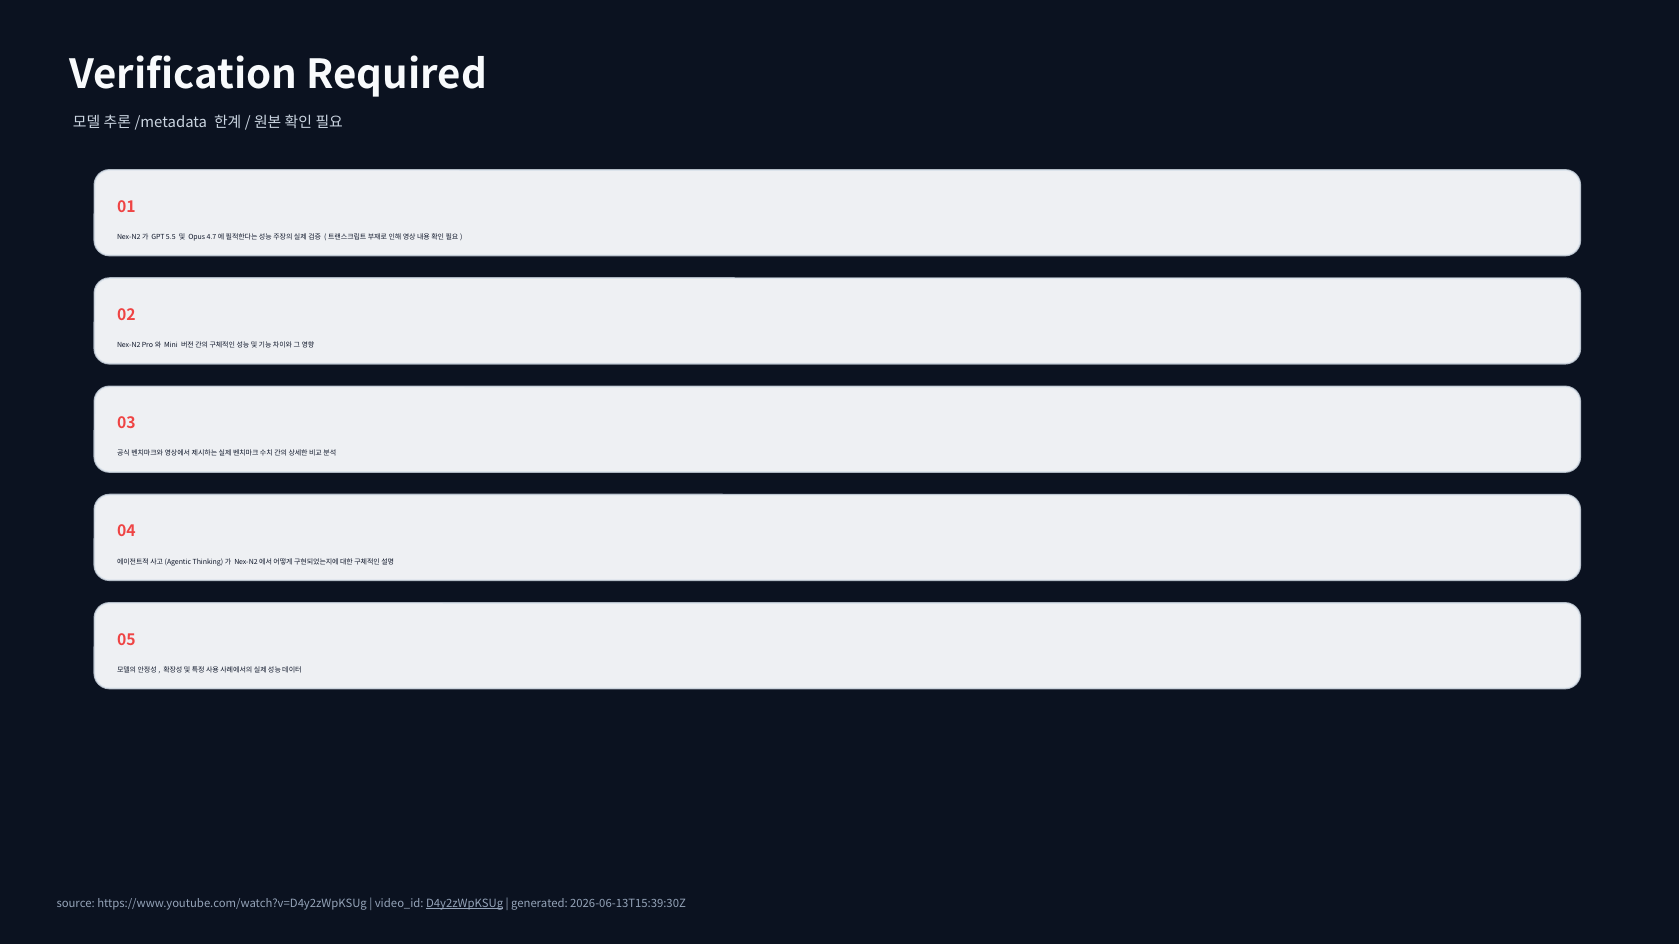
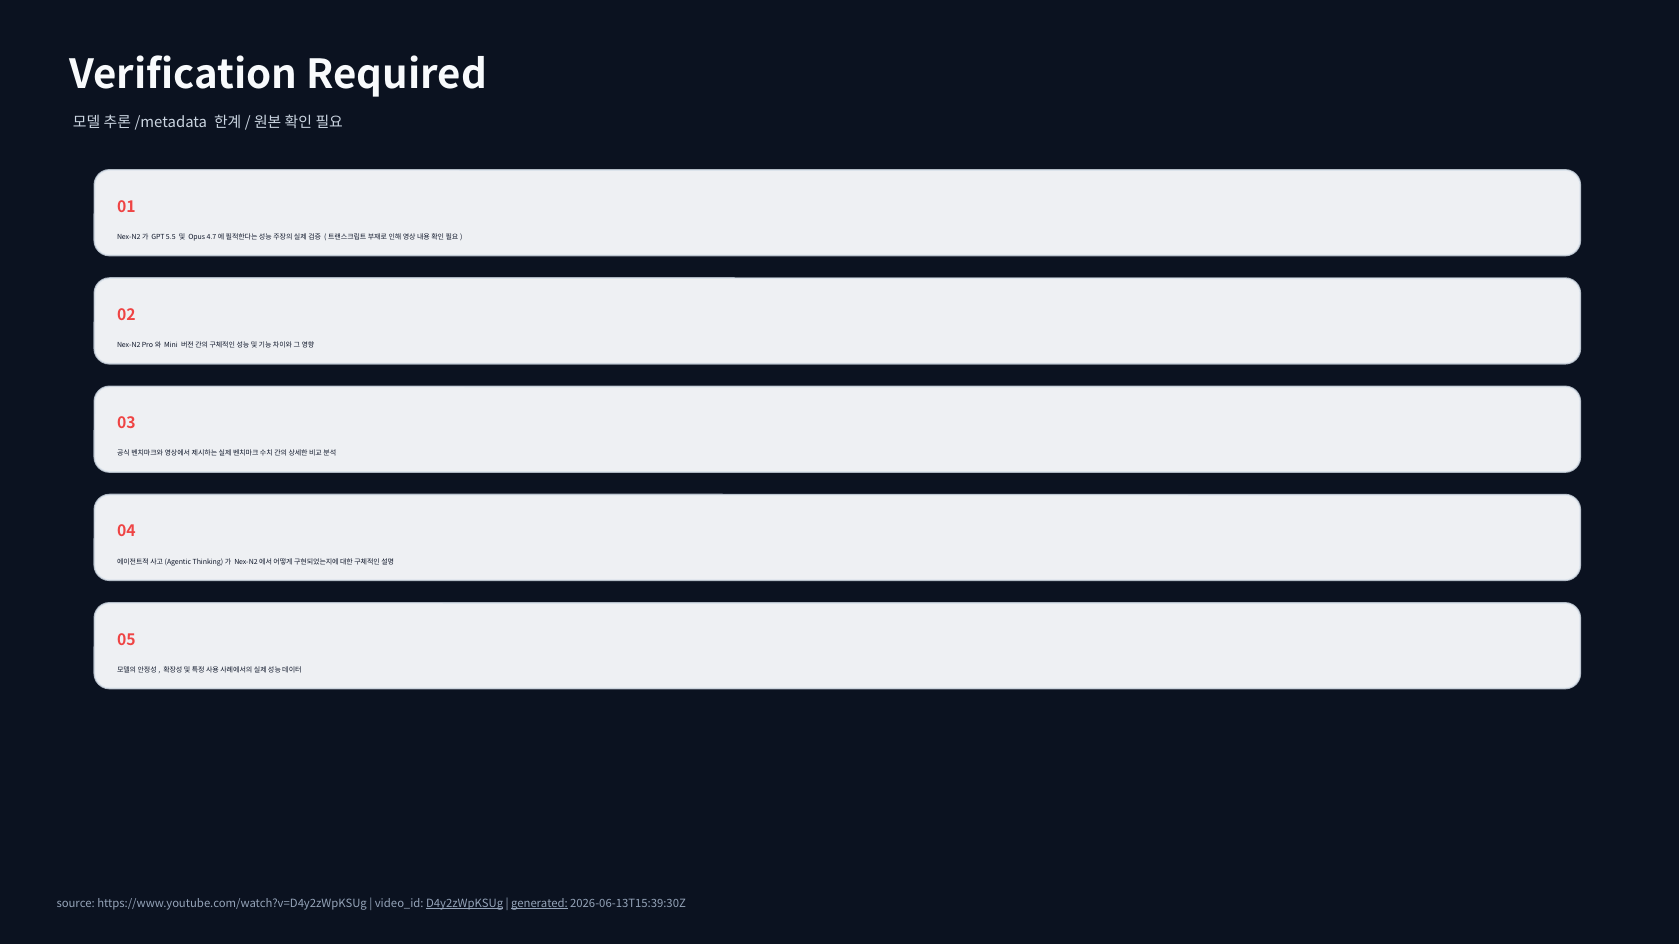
generated underline: none -> present (539, 904)
